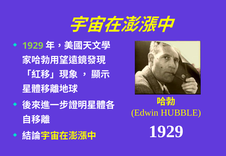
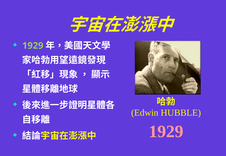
1929 colour: white -> pink (166, 132)
